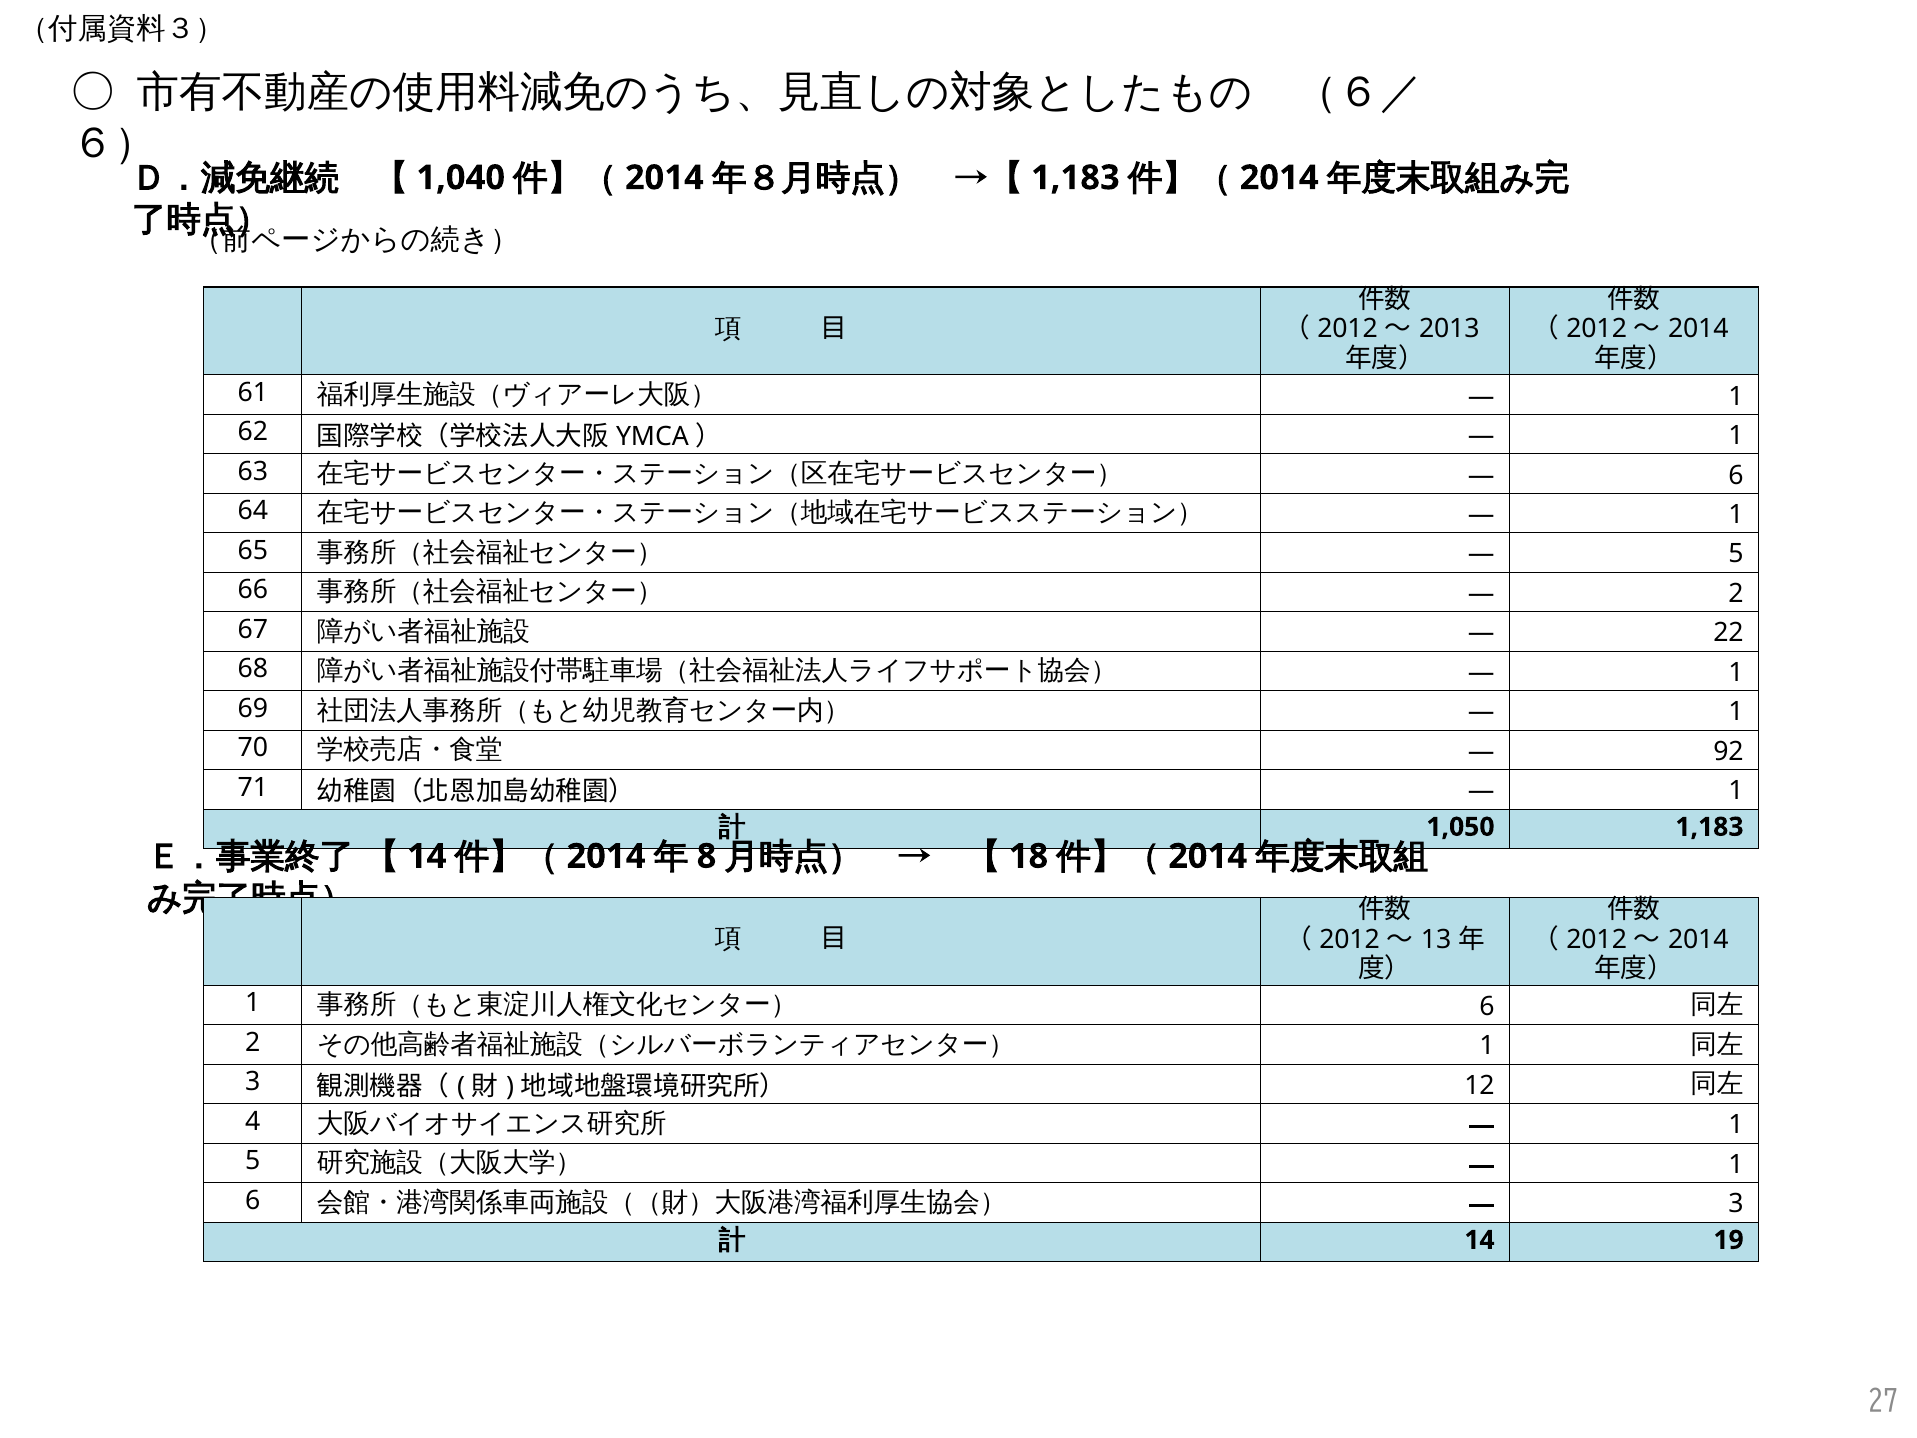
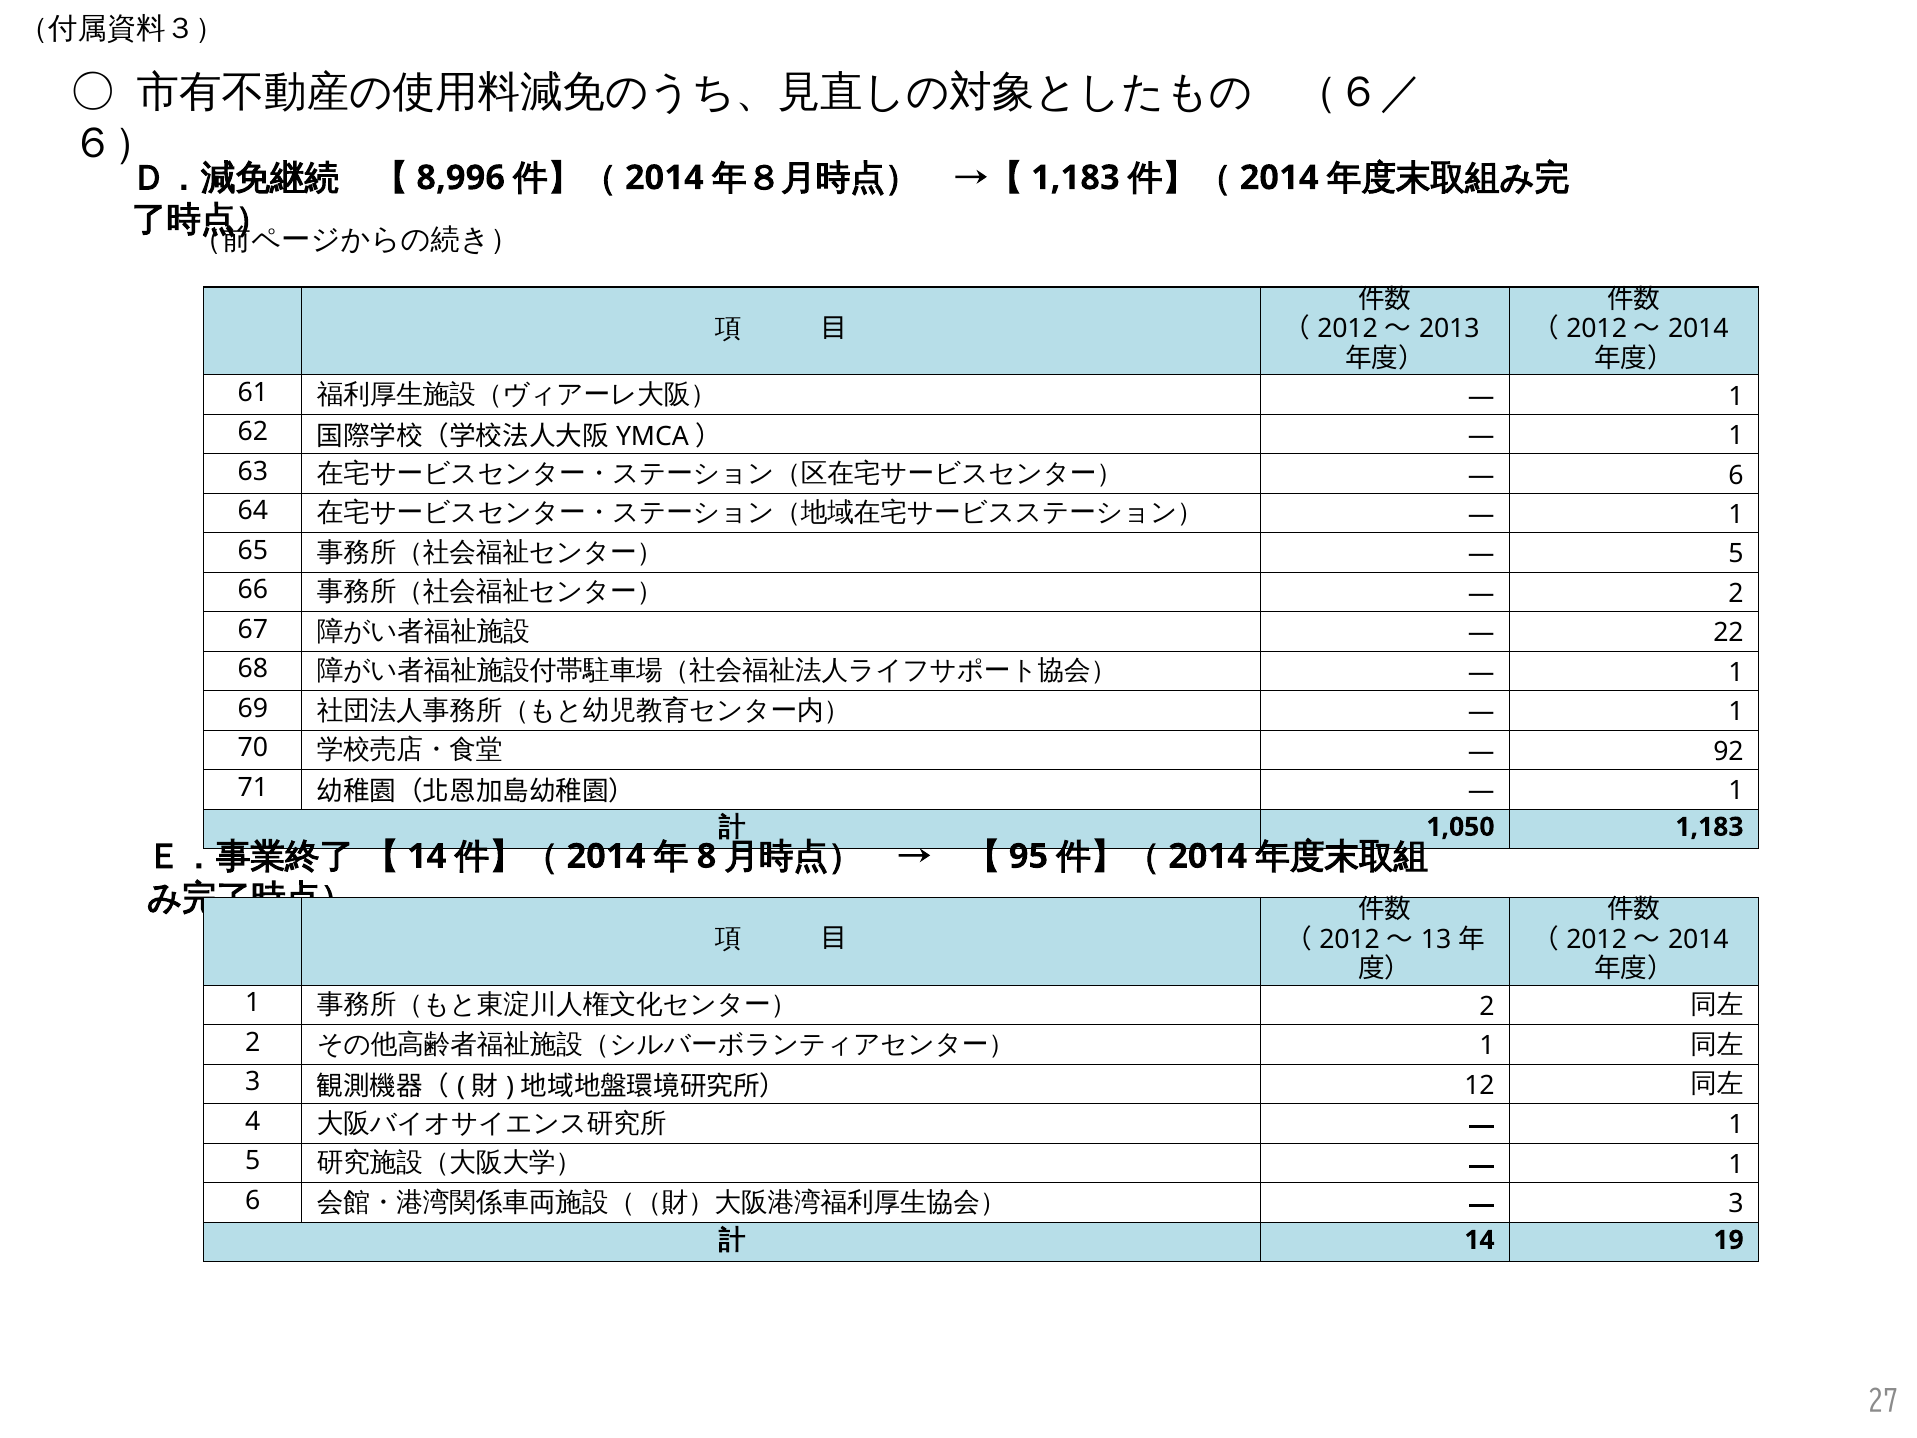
1,040: 1,040 -> 8,996 (461, 178)
18: 18 -> 95 (1029, 856)
6: 6 -> 2 (1487, 1007)
